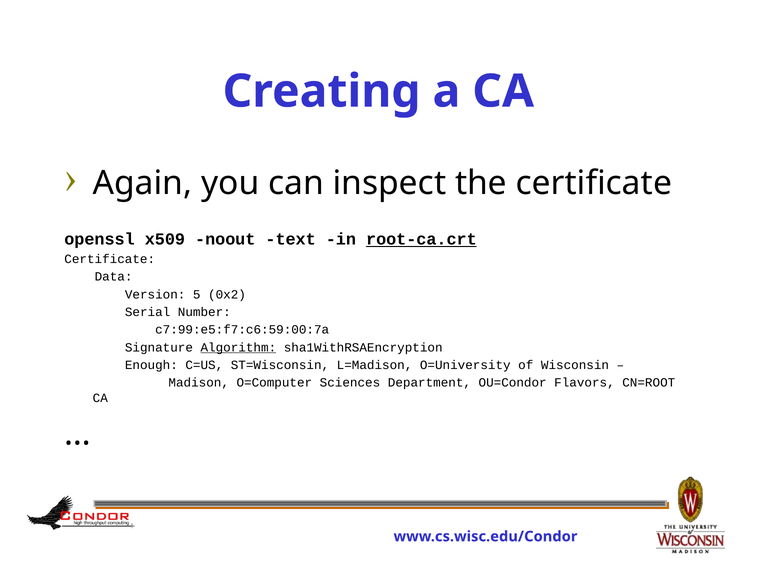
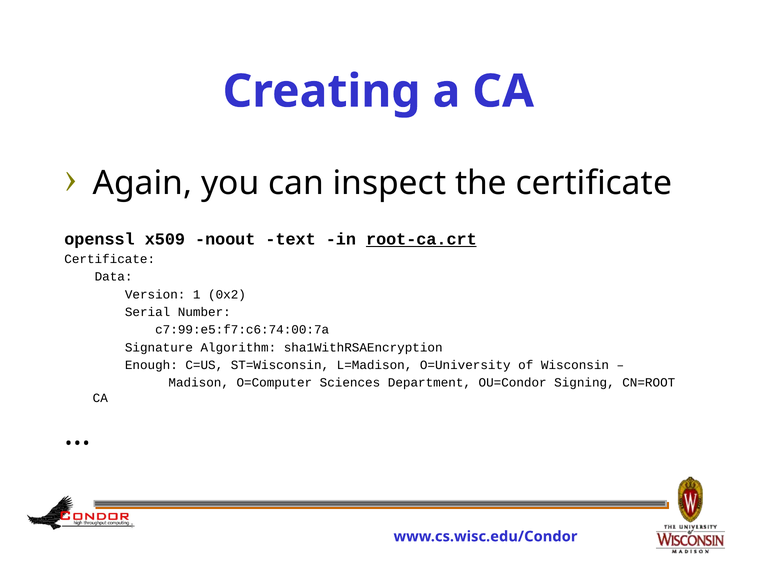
5: 5 -> 1 (197, 295)
c7:99:e5:f7:c6:59:00:7a: c7:99:e5:f7:c6:59:00:7a -> c7:99:e5:f7:c6:74:00:7a (242, 330)
Algorithm underline: present -> none (238, 348)
Flavors: Flavors -> Signing (584, 383)
